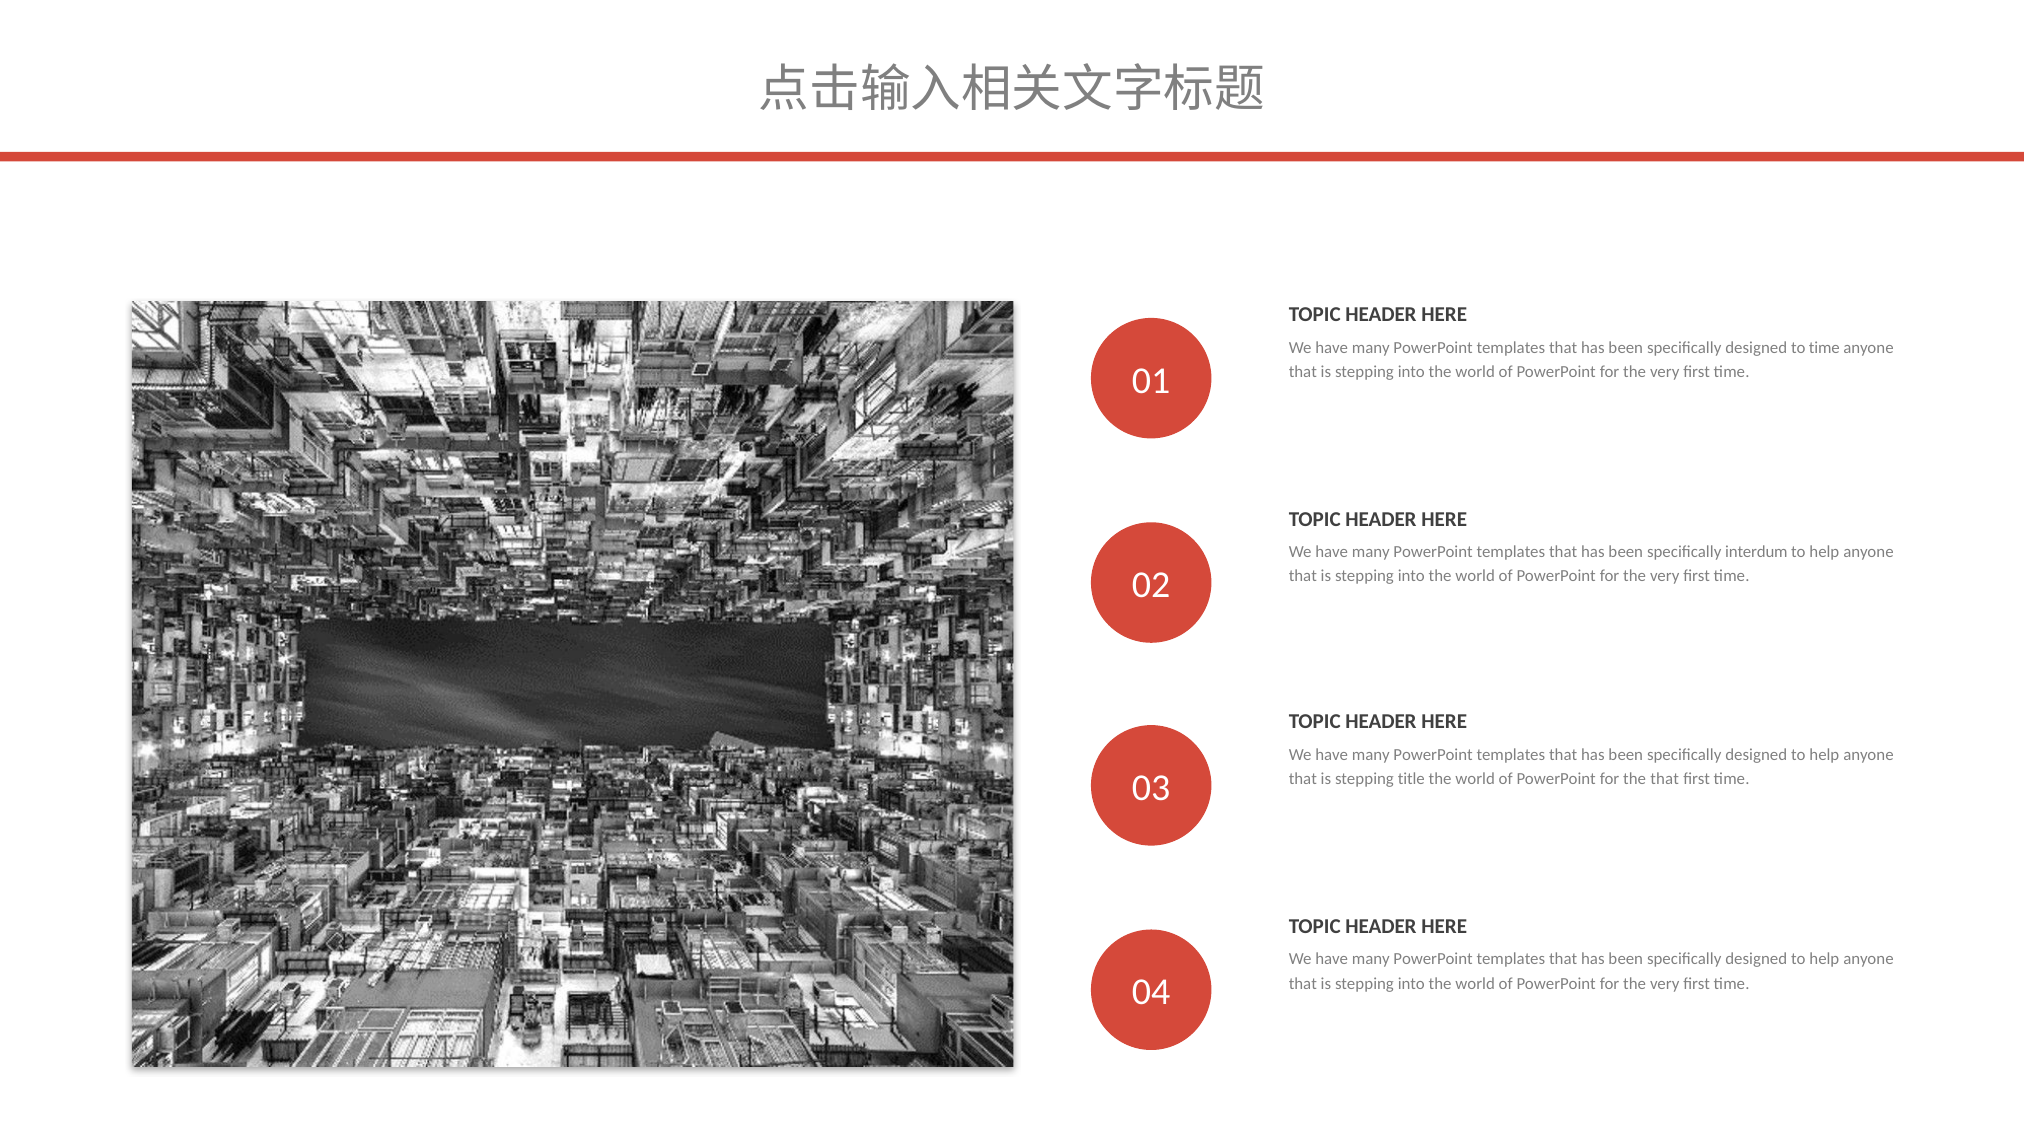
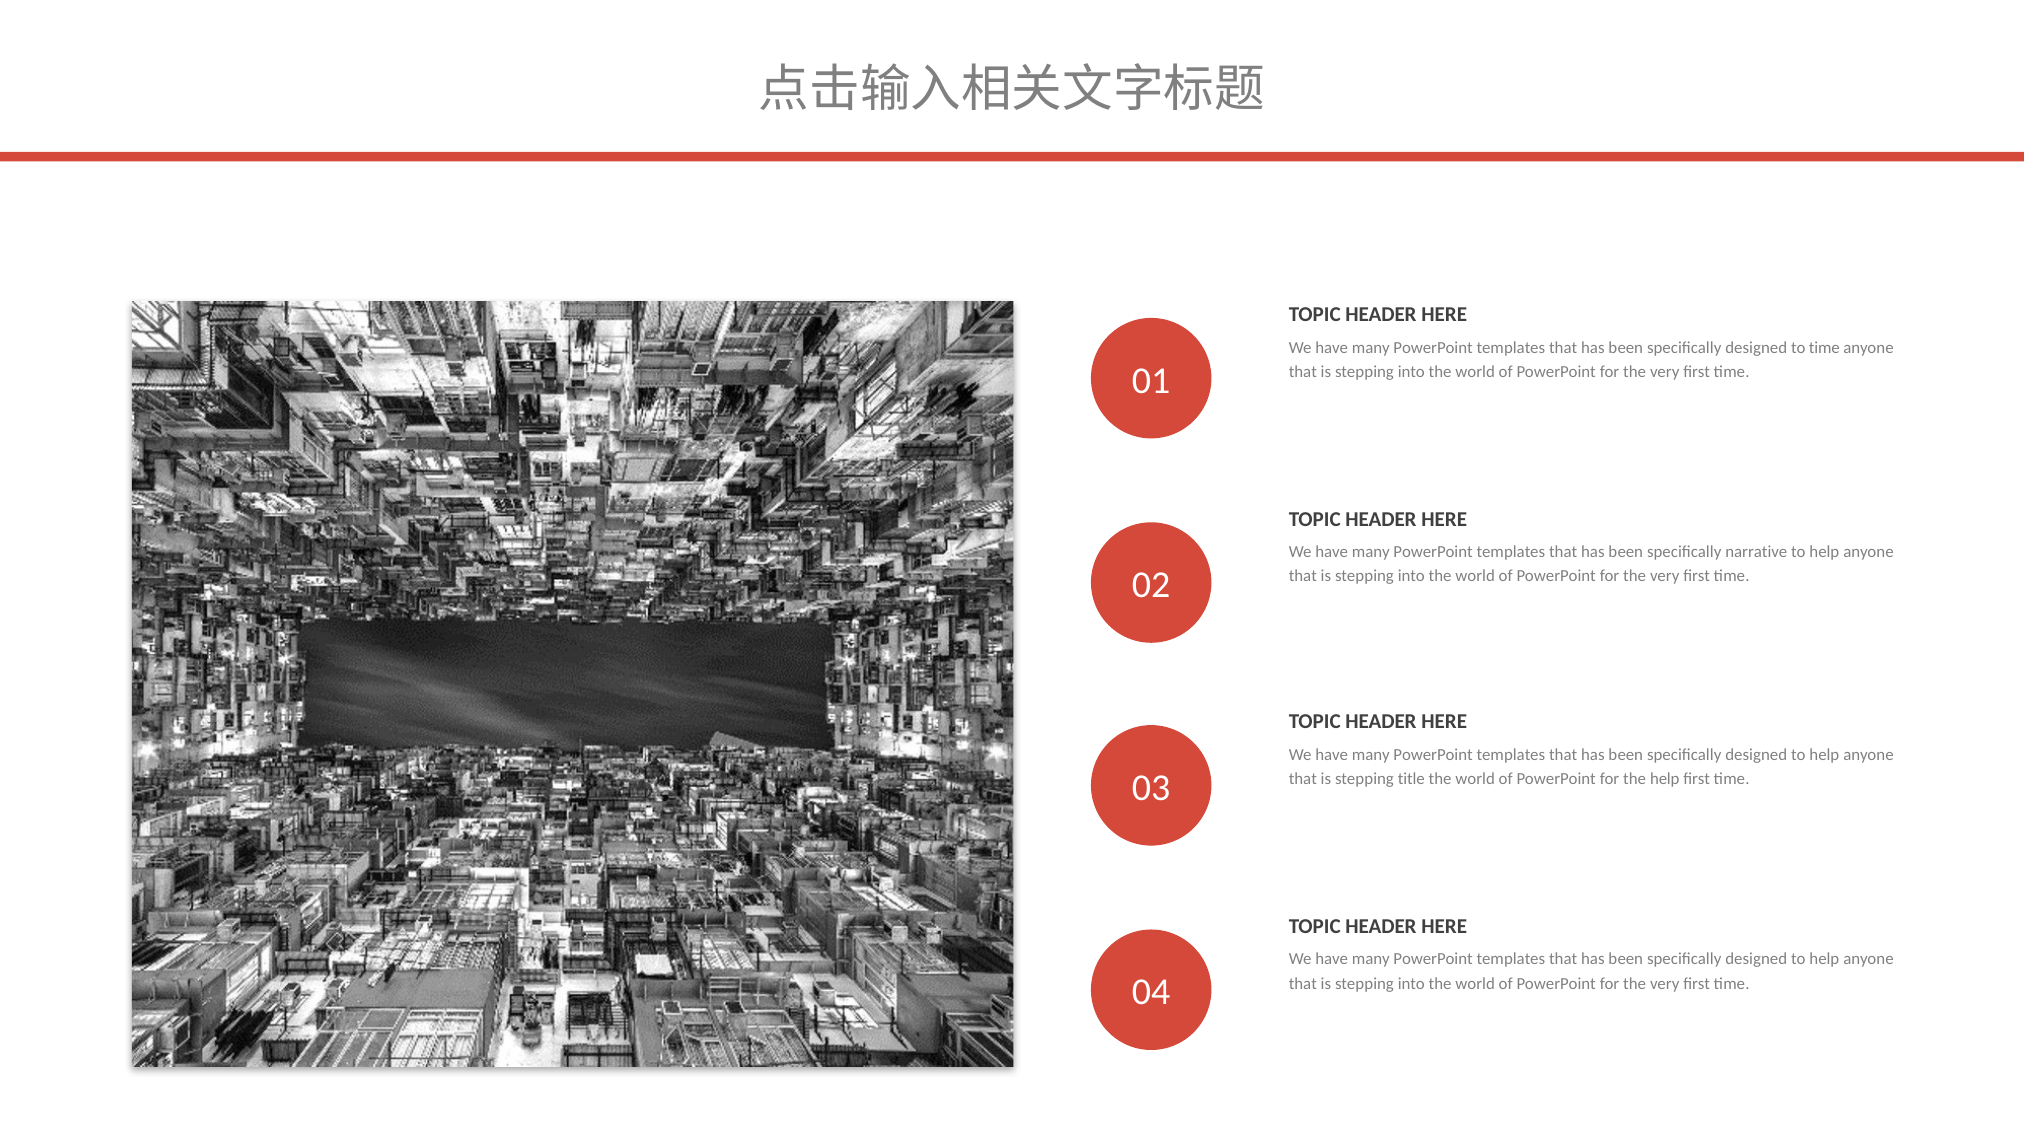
interdum: interdum -> narrative (1756, 552)
the that: that -> help (1665, 779)
